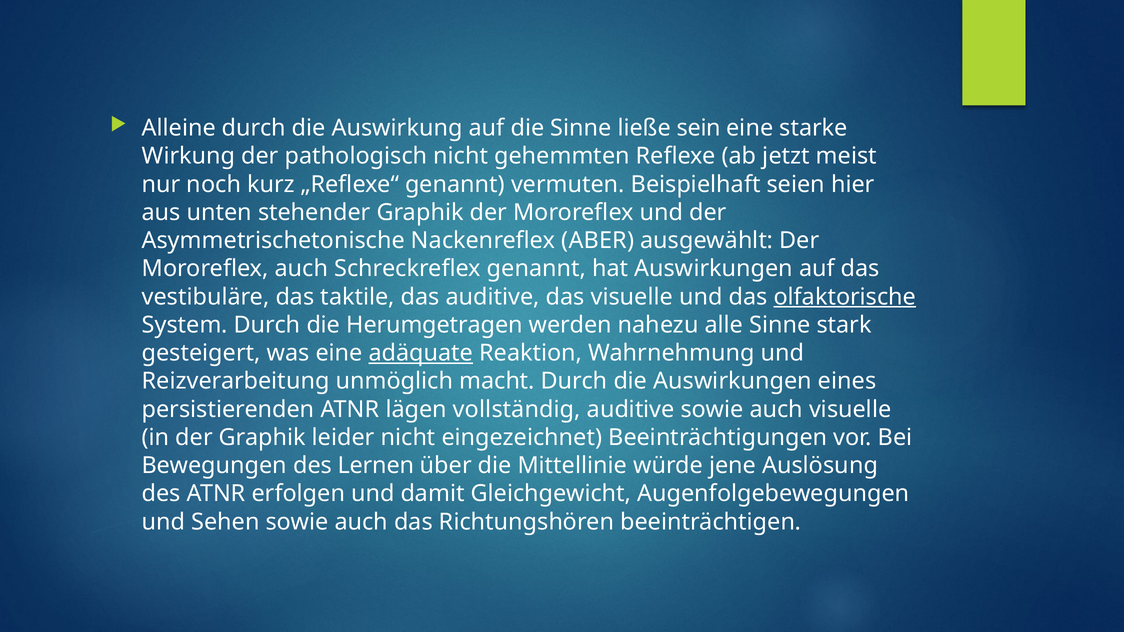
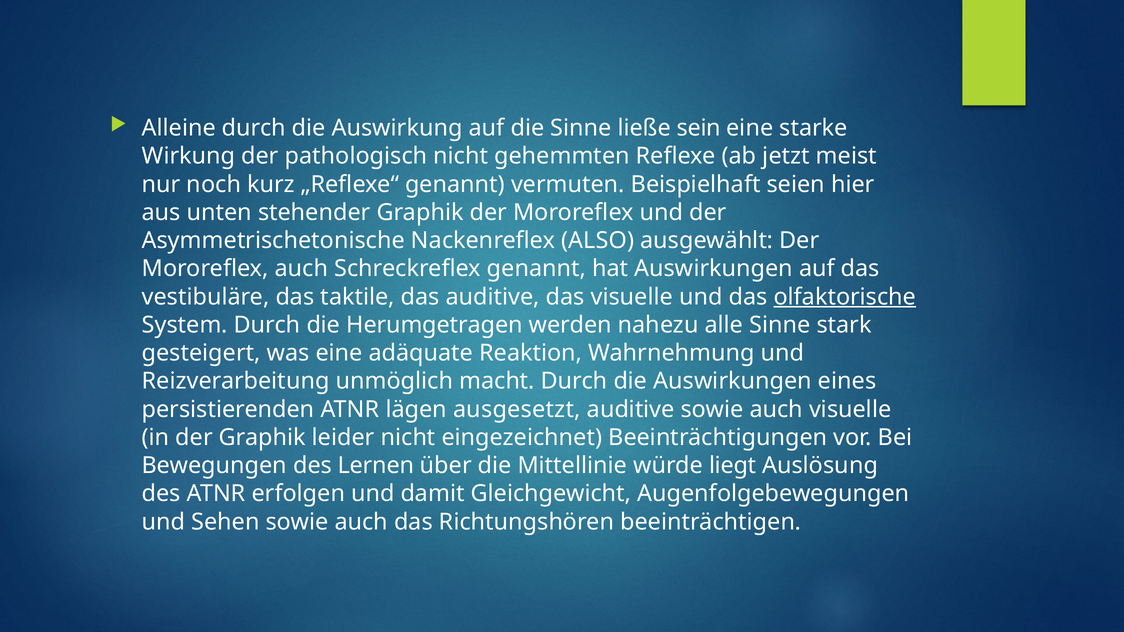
ABER: ABER -> ALSO (598, 241)
adäquate underline: present -> none (421, 353)
vollständig: vollständig -> ausgesetzt (517, 410)
jene: jene -> liegt (733, 466)
